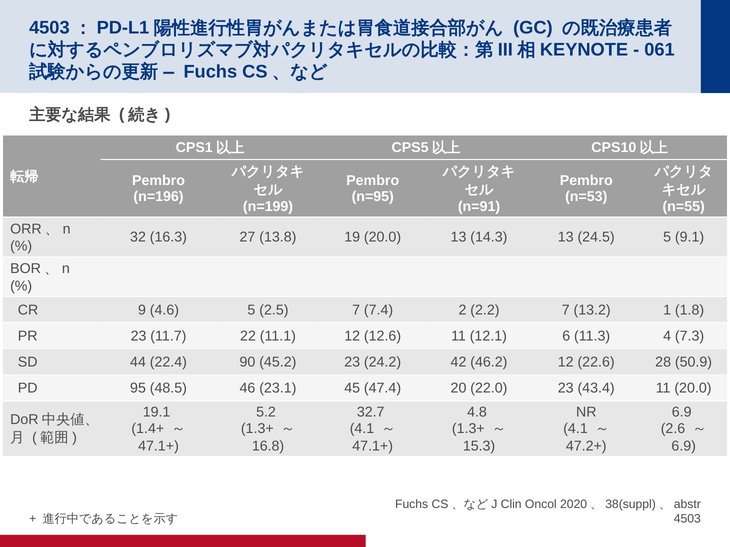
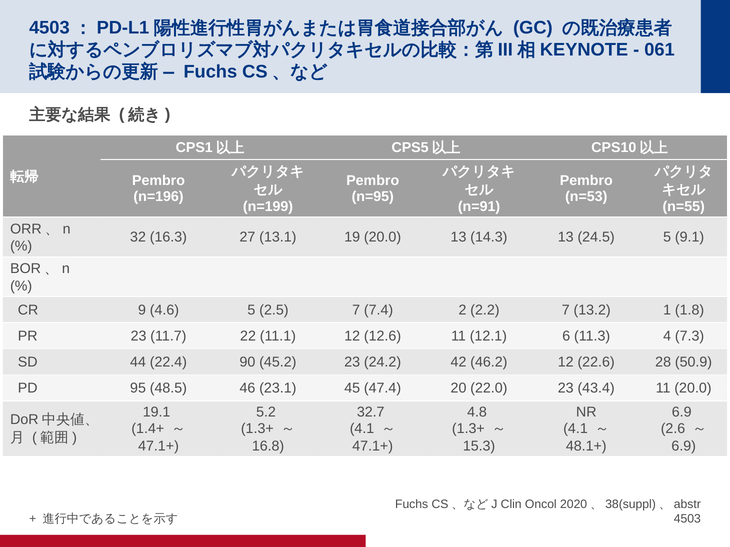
13.8: 13.8 -> 13.1 (278, 237)
47.2+: 47.2+ -> 48.1+ (586, 446)
